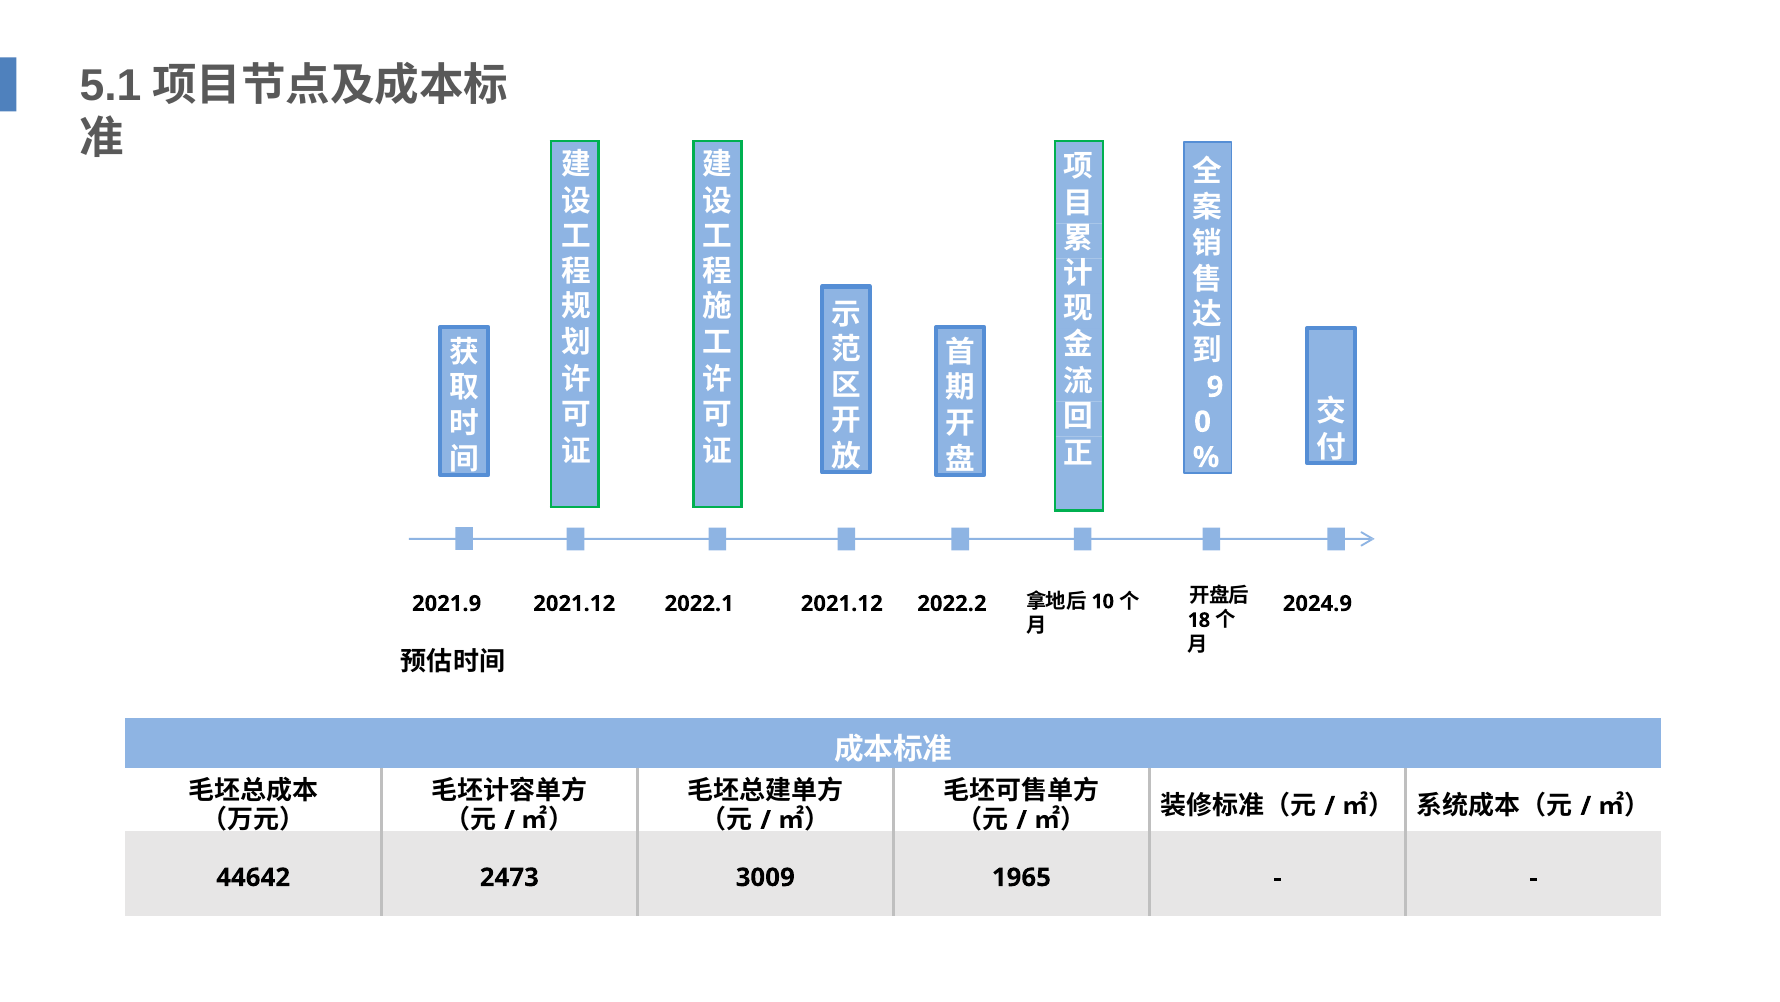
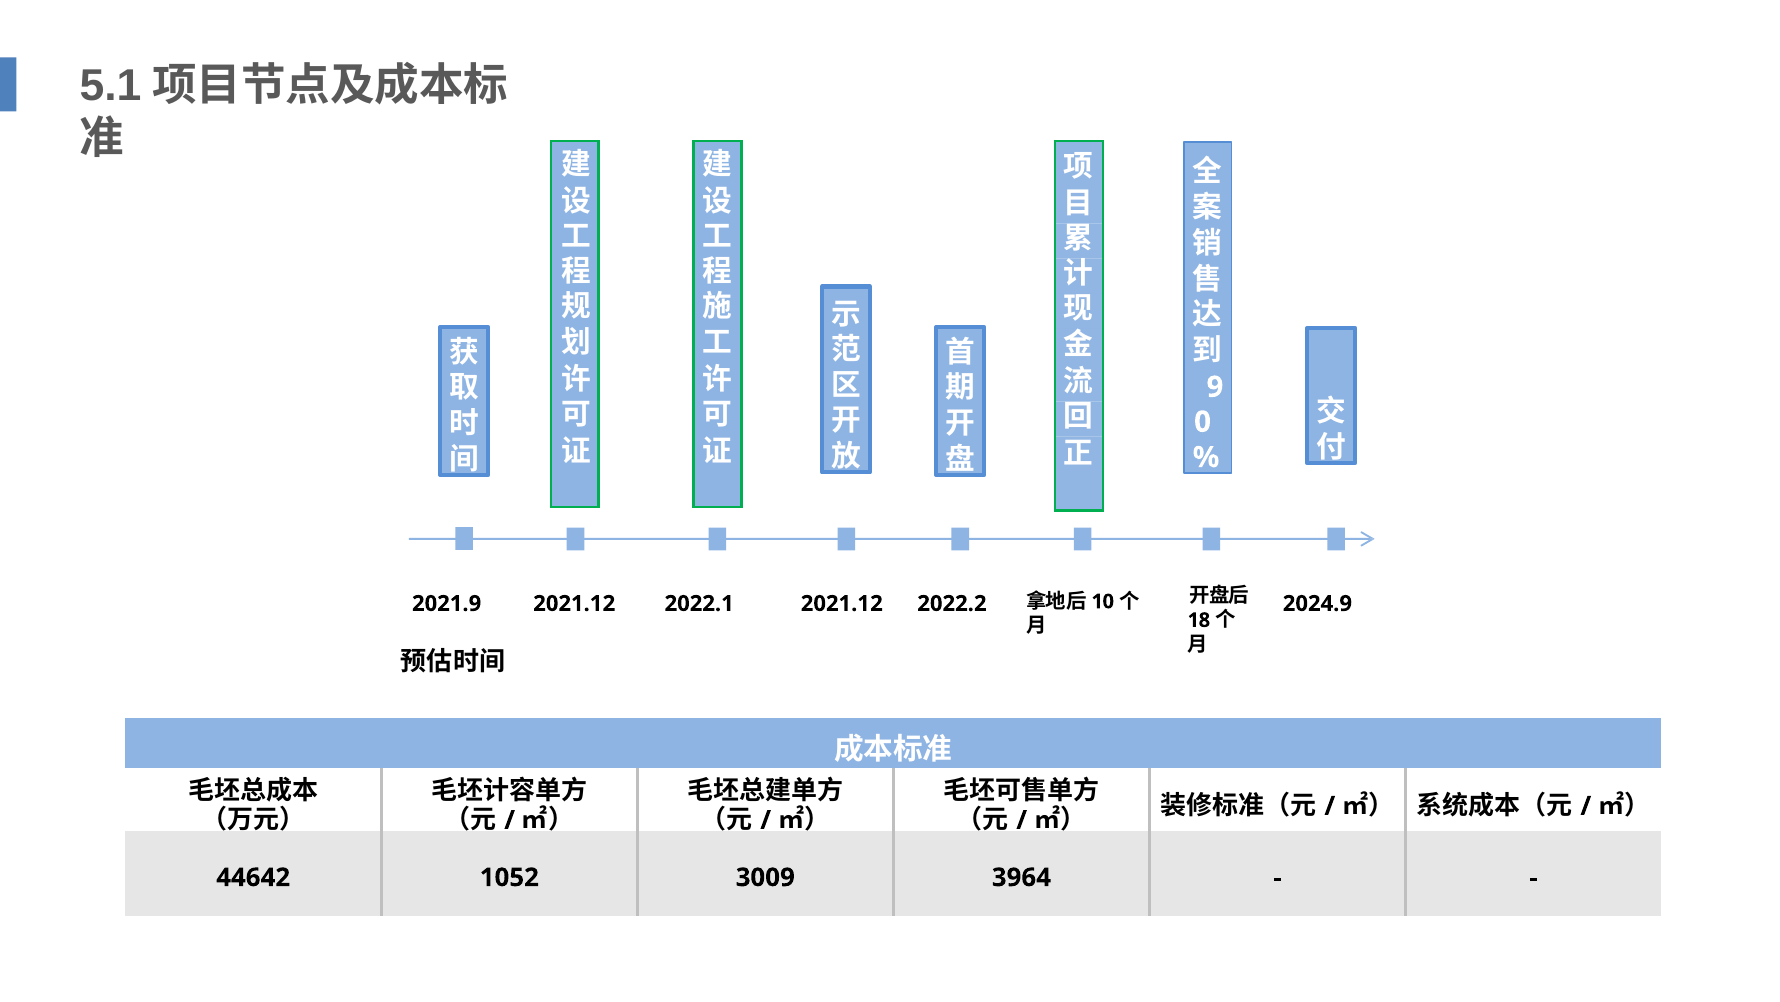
2473: 2473 -> 1052 (509, 878)
1965: 1965 -> 3964 (1021, 878)
